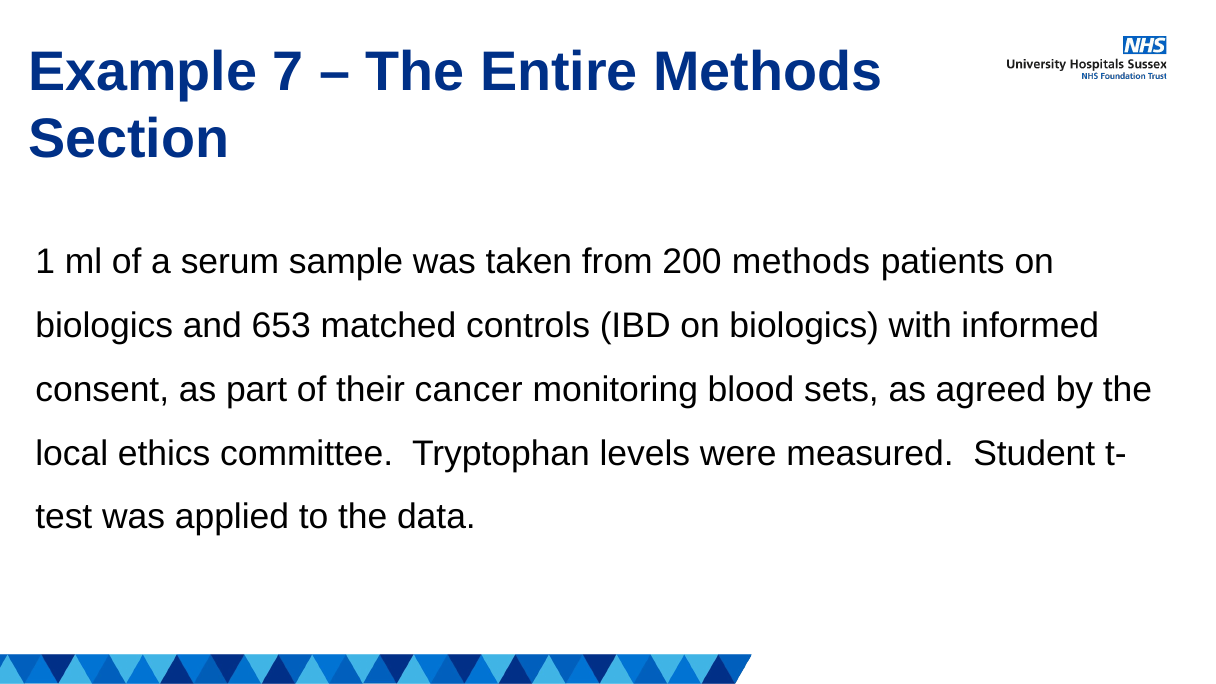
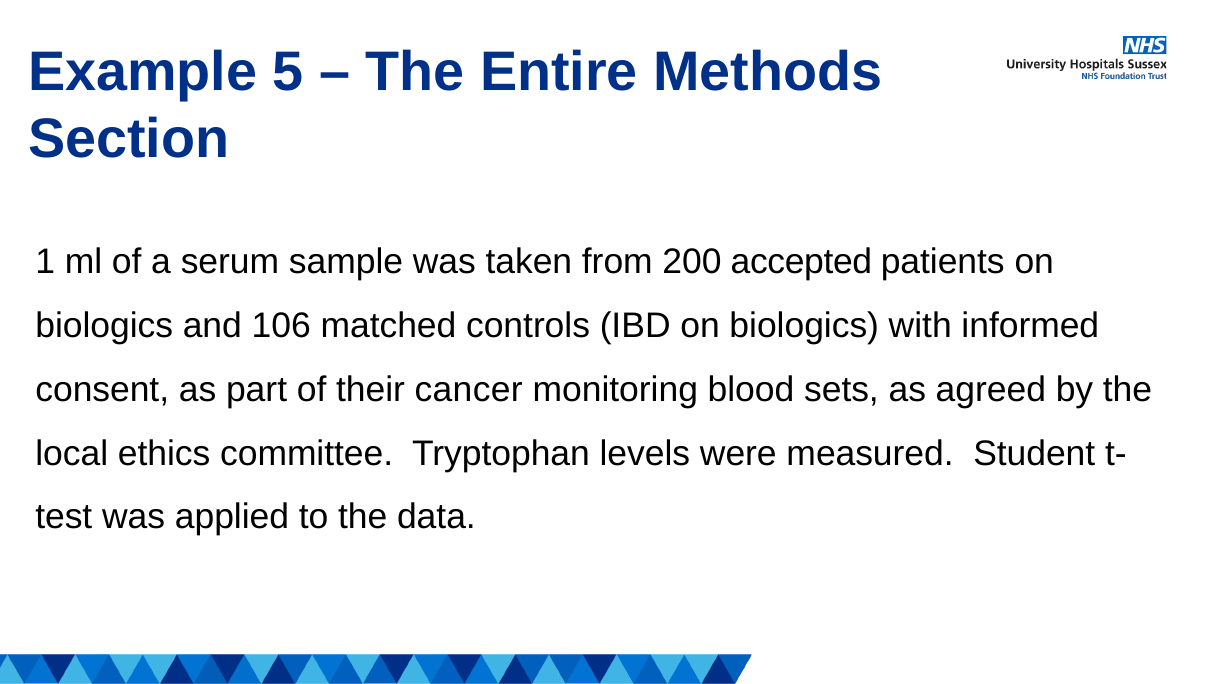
7: 7 -> 5 (288, 73)
200 methods: methods -> accepted (801, 262)
653: 653 -> 106 (281, 326)
